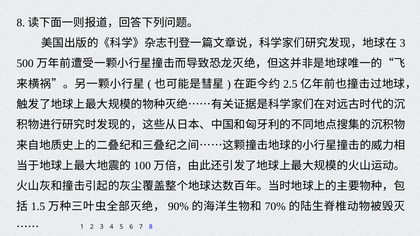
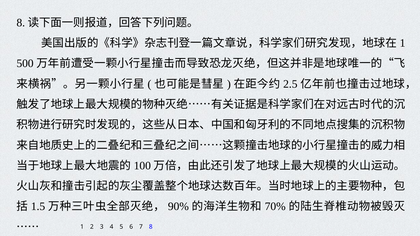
3: 3 -> 1 (403, 43)
